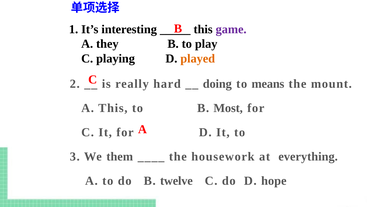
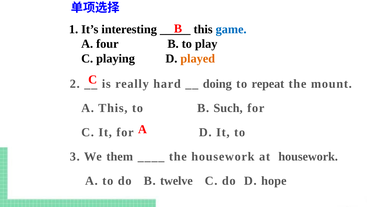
game colour: purple -> blue (231, 29)
they: they -> four (107, 44)
means: means -> repeat (268, 84)
Most: Most -> Such (228, 108)
at everything: everything -> housework (308, 156)
